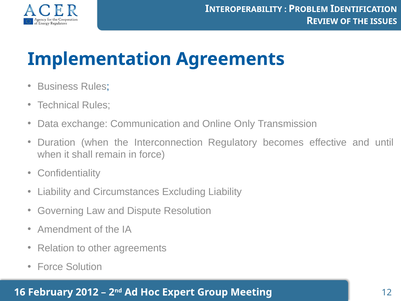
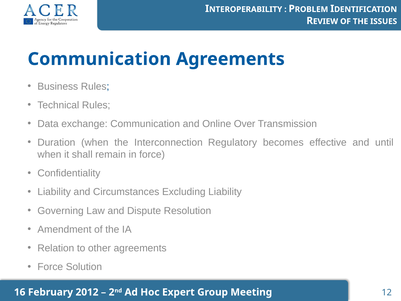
Implementation: Implementation -> Communication (99, 59)
Only: Only -> Over (245, 124)
